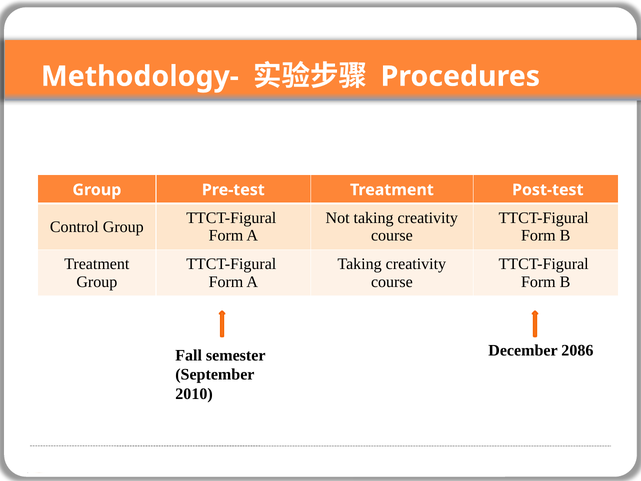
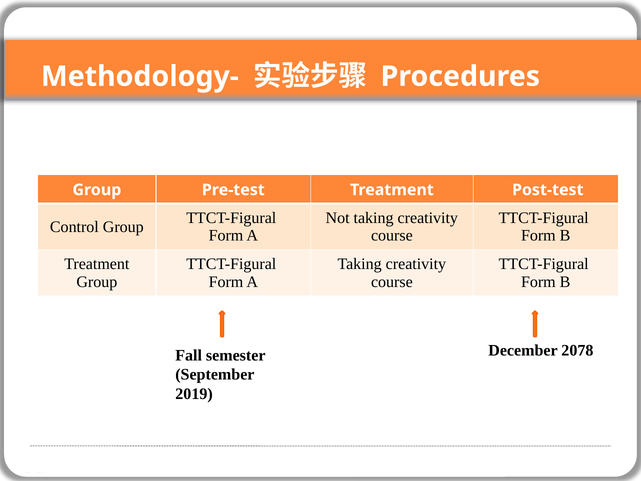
2086: 2086 -> 2078 (577, 350)
2010: 2010 -> 2019 (194, 394)
